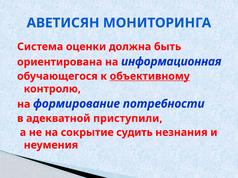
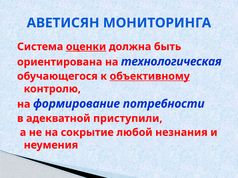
оценки underline: none -> present (86, 47)
информационная: информационная -> технологическая (171, 62)
судить: судить -> любой (134, 133)
